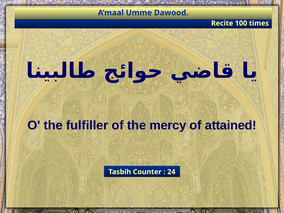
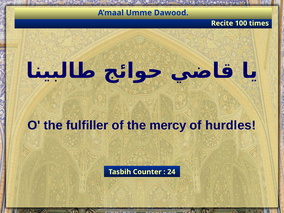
attained: attained -> hurdles (231, 125)
